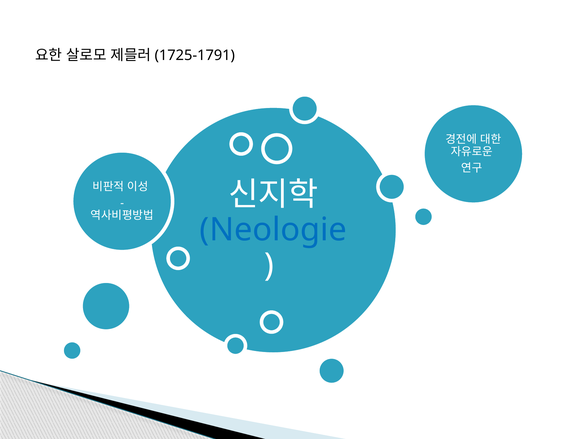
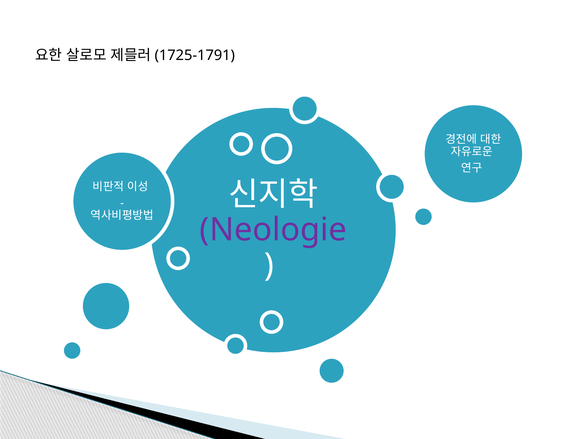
Neologie colour: blue -> purple (273, 230)
